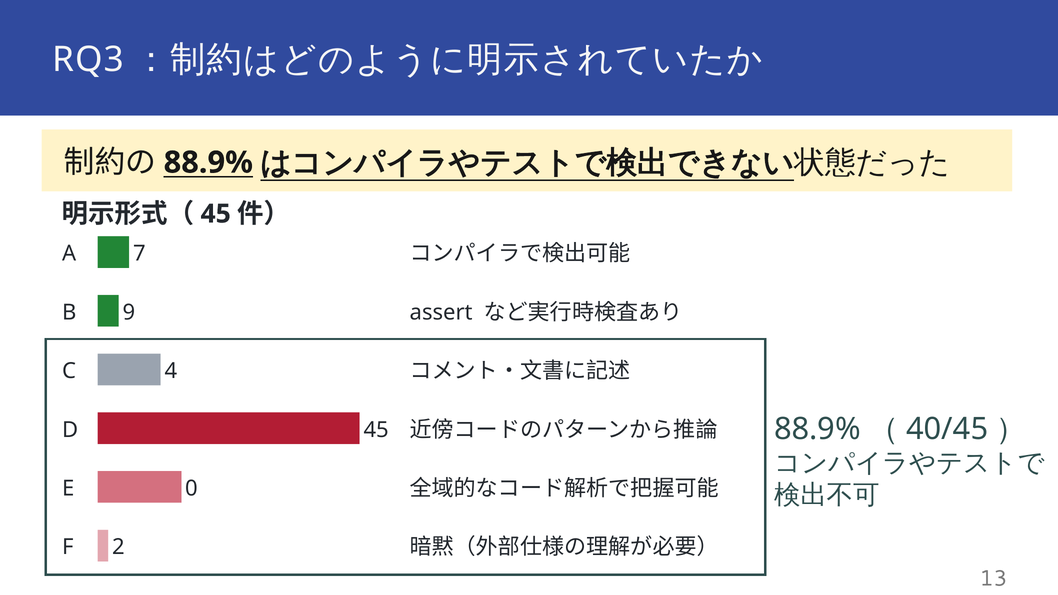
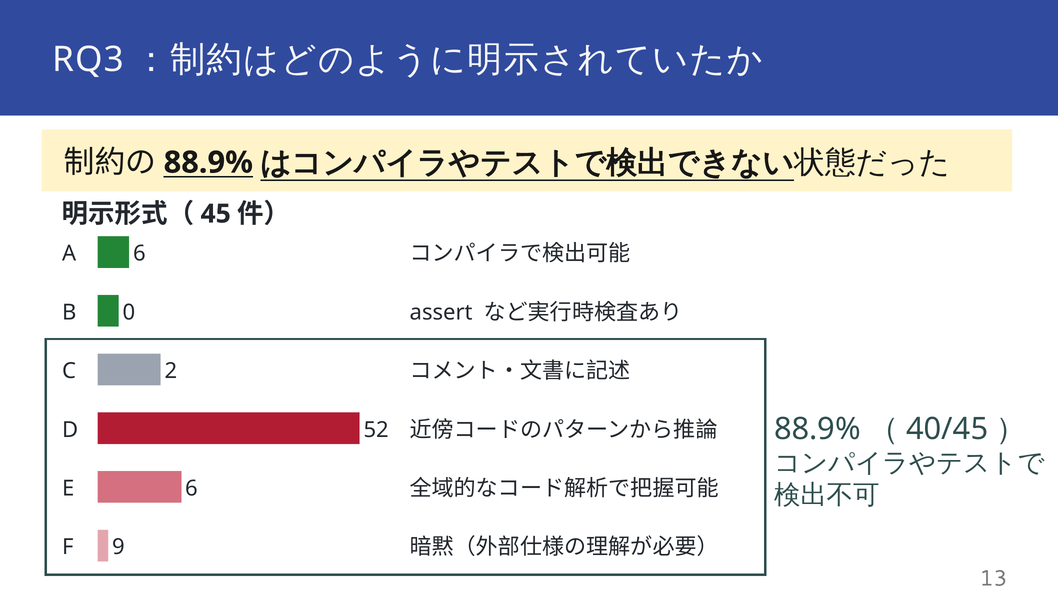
A 7: 7 -> 6 (139, 254)
9: 9 -> 0 (129, 312)
4: 4 -> 2 (171, 371)
D 45: 45 -> 52 (376, 430)
E 0: 0 -> 6 (192, 489)
2: 2 -> 9 (118, 547)
